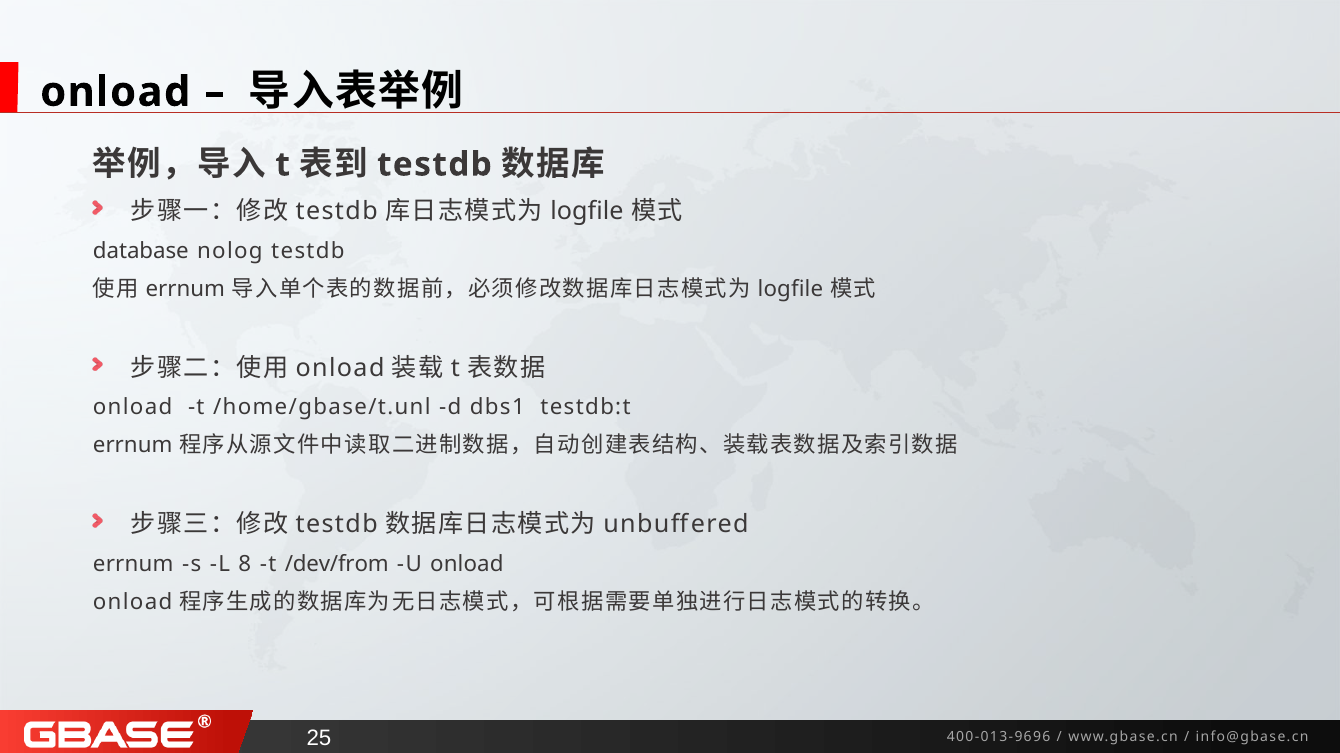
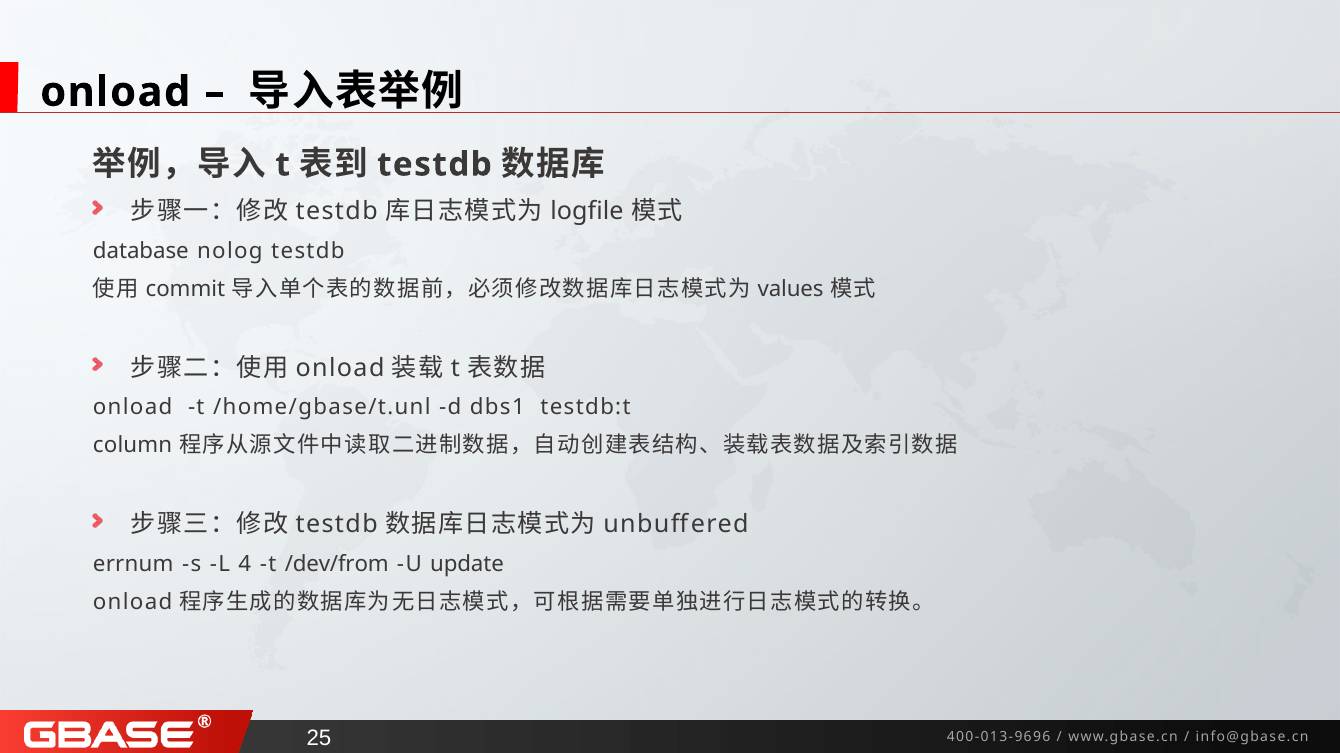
errnum: errnum -> commit (185, 289)
logfile: logfile -> values (791, 289)
errnum: errnum -> column (133, 446)
8: 8 -> 4 (245, 564)
U onload: onload -> update (467, 564)
